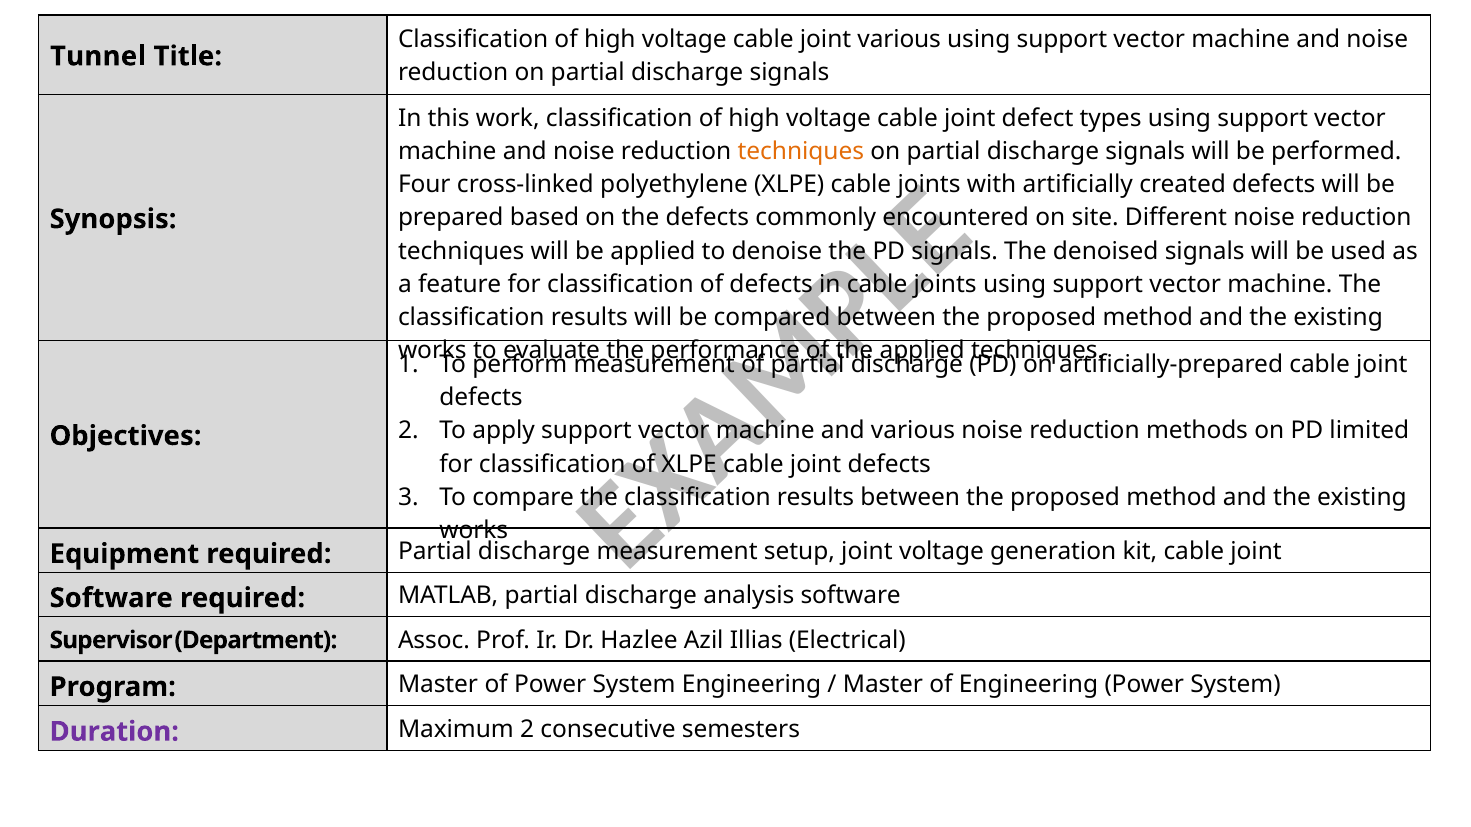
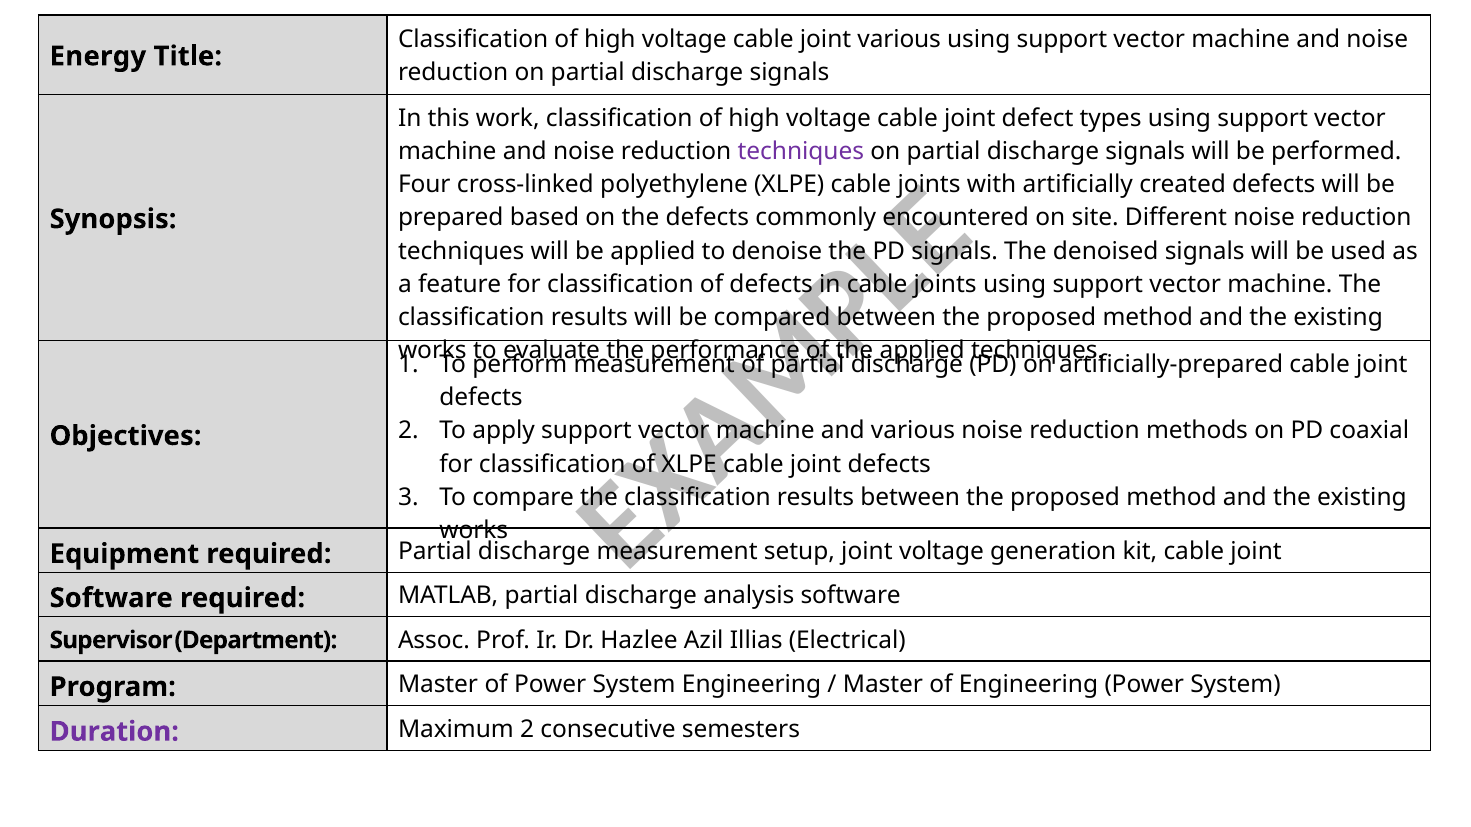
Tunnel: Tunnel -> Energy (98, 56)
techniques colour: orange -> purple (801, 151)
limited: limited -> coaxial (1369, 431)
